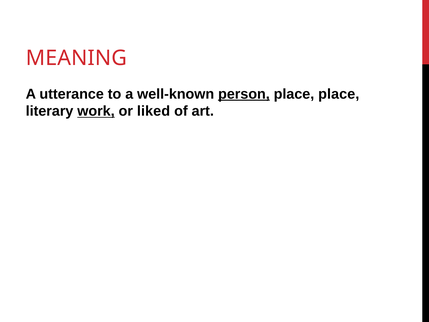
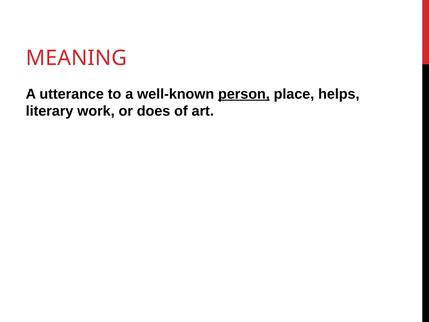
place place: place -> helps (339, 94)
work underline: present -> none (96, 111)
liked: liked -> does (154, 111)
